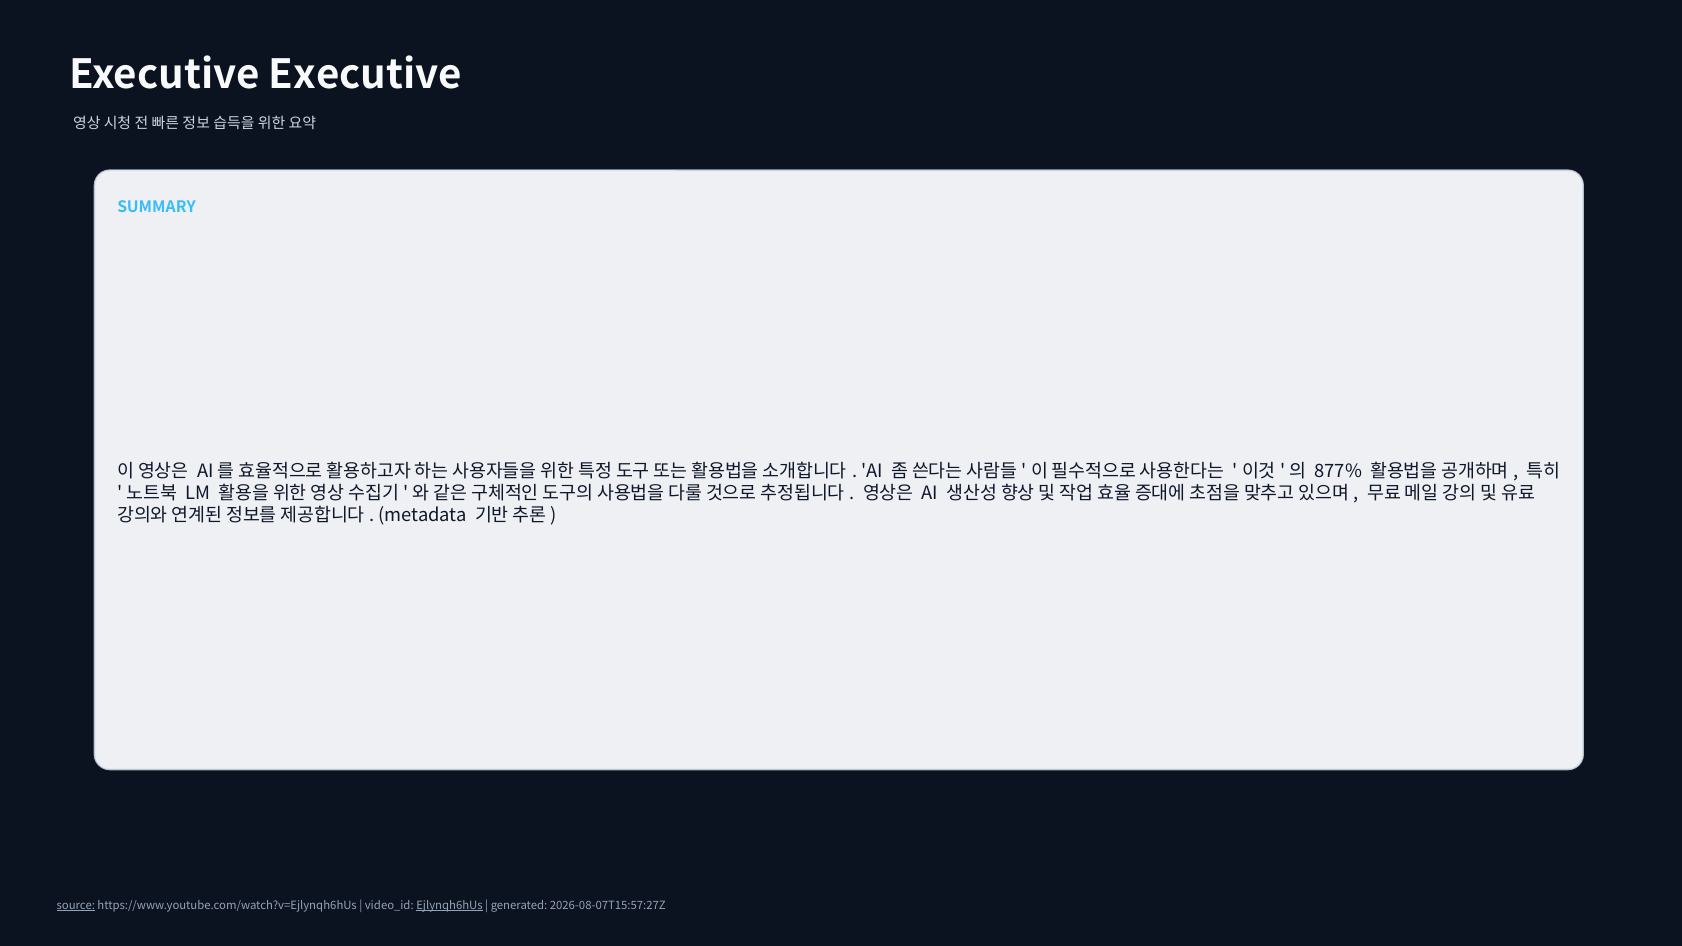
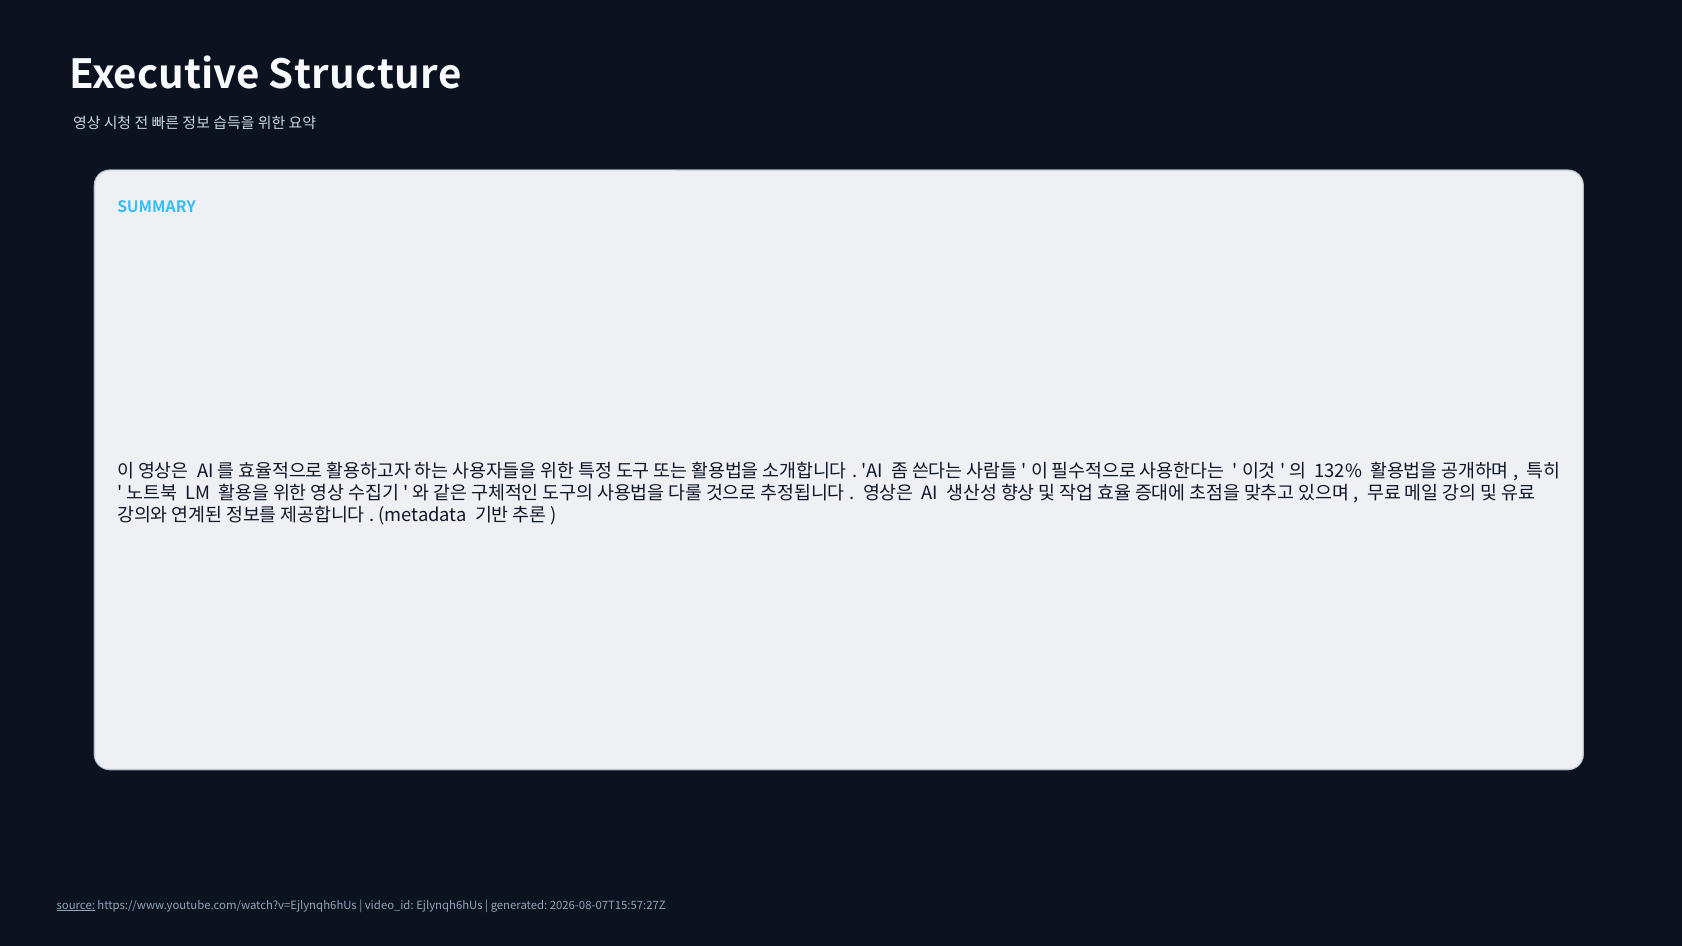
Executive Executive: Executive -> Structure (365, 75)
877%: 877% -> 132% (1338, 472)
Ejlynqh6hUs underline: present -> none (449, 906)
